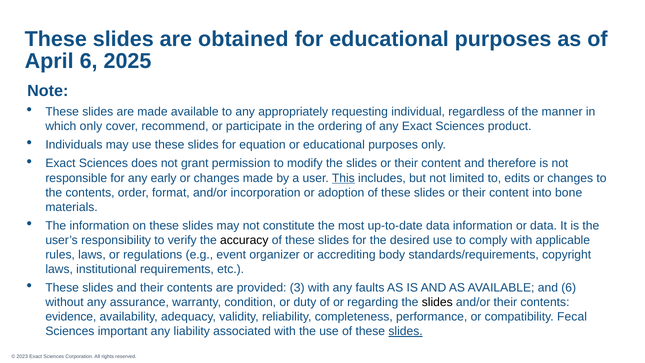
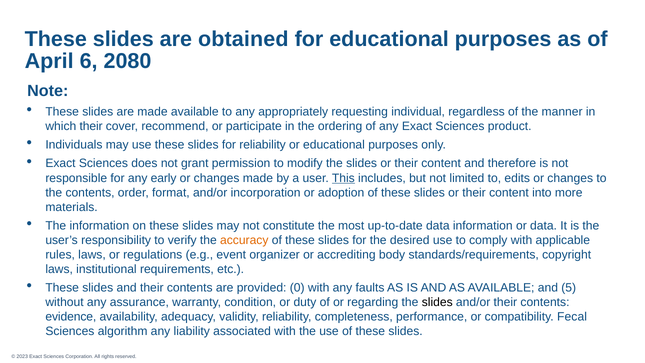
2025: 2025 -> 2080 (127, 61)
which only: only -> their (91, 126)
for equation: equation -> reliability (263, 145)
bone: bone -> more (569, 192)
accuracy colour: black -> orange (244, 240)
3: 3 -> 0 (297, 288)
and 6: 6 -> 5 (569, 288)
important: important -> algorithm (123, 331)
slides underline: present -> none (406, 331)
